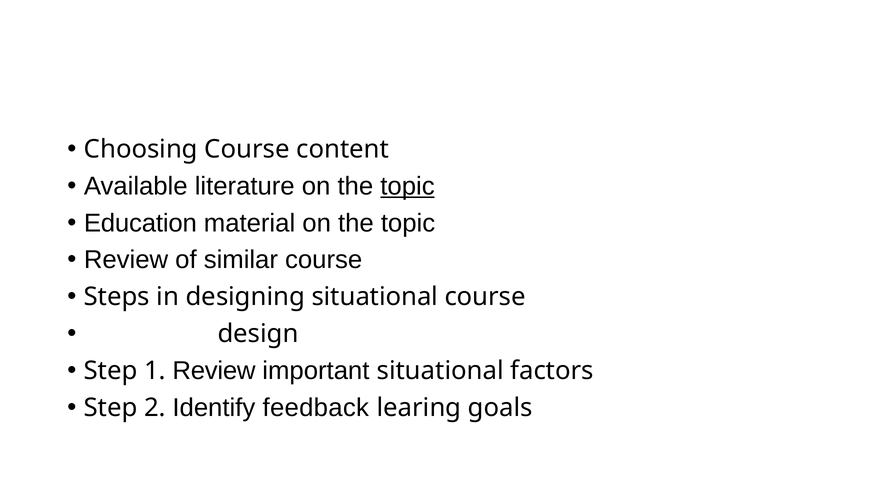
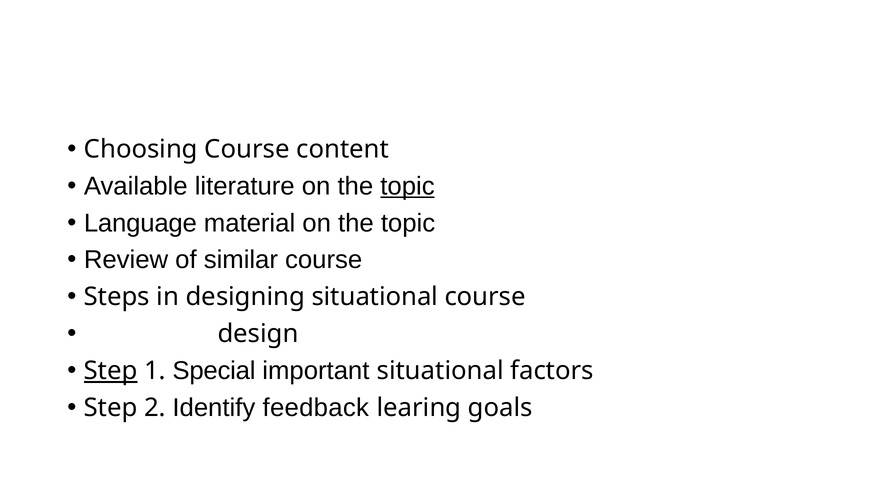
Education: Education -> Language (140, 223)
Step underline: none -> present (111, 371)
1 Review: Review -> Special (214, 371)
